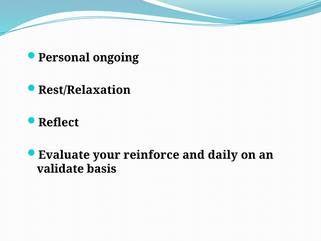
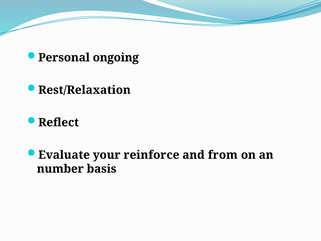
daily: daily -> from (223, 155)
validate: validate -> number (60, 169)
